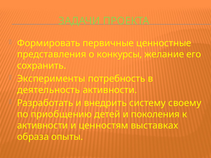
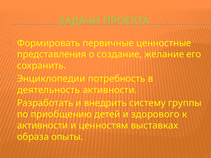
конкурсы: конкурсы -> создание (119, 54)
Эксперименты: Эксперименты -> Энциклопедии (51, 79)
своему: своему -> группы (185, 103)
поколения: поколения -> здорового (155, 114)
